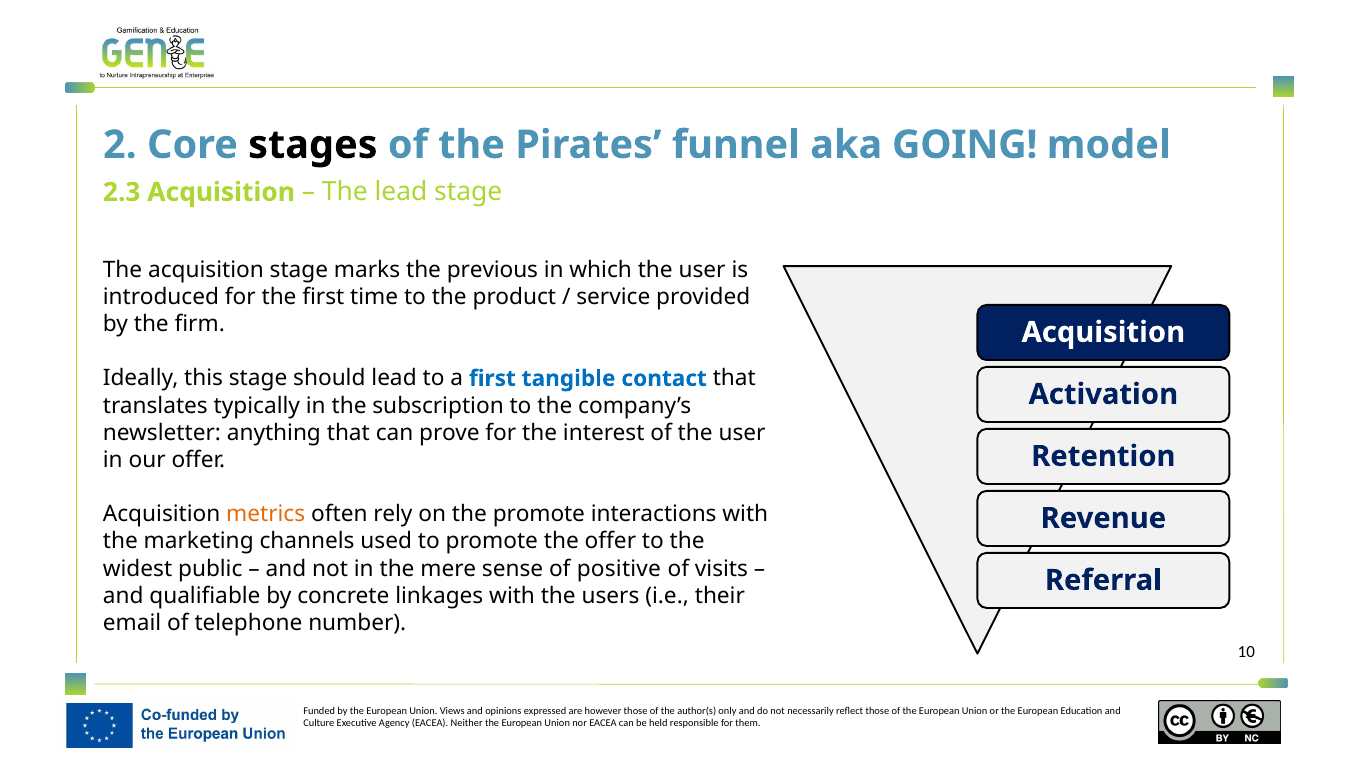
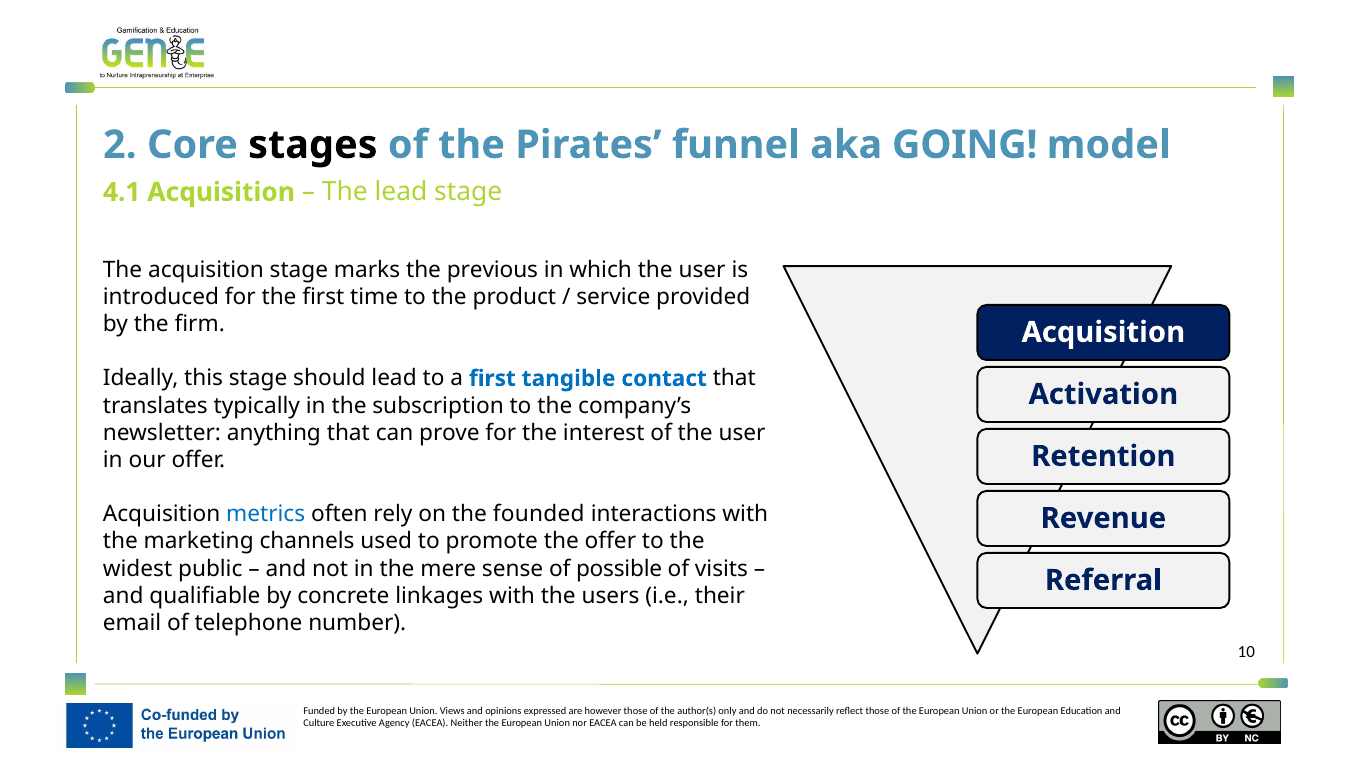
2.3: 2.3 -> 4.1 (122, 192)
metrics colour: orange -> blue (266, 515)
the promote: promote -> founded (539, 515)
positive: positive -> possible (619, 569)
